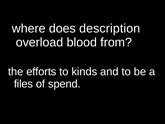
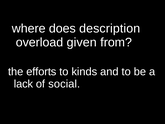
blood: blood -> given (82, 42)
files: files -> lack (23, 84)
spend: spend -> social (64, 84)
